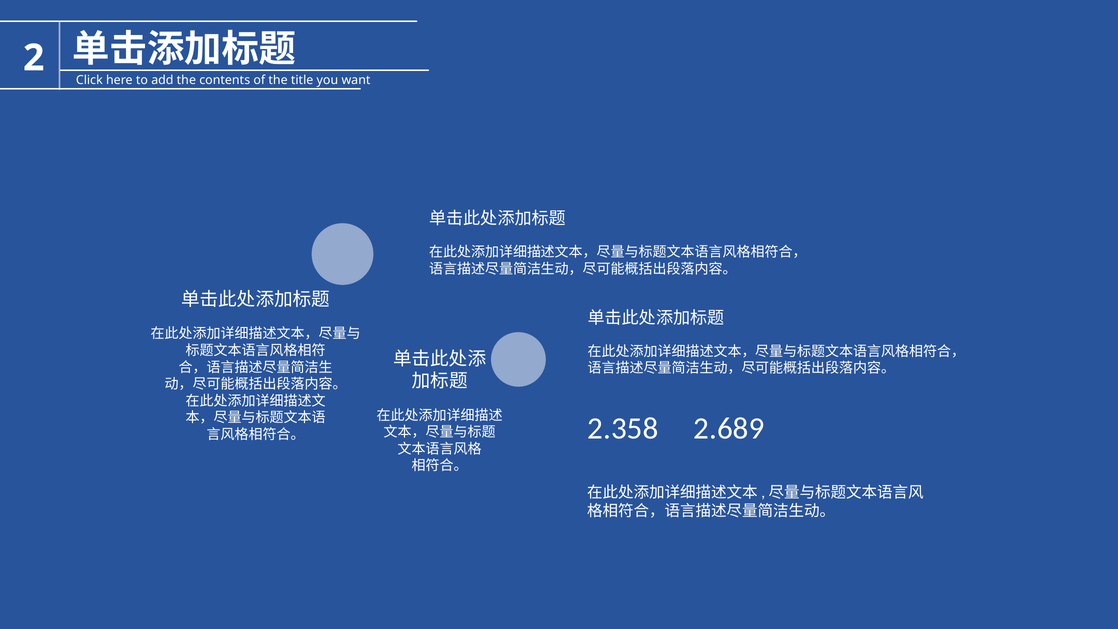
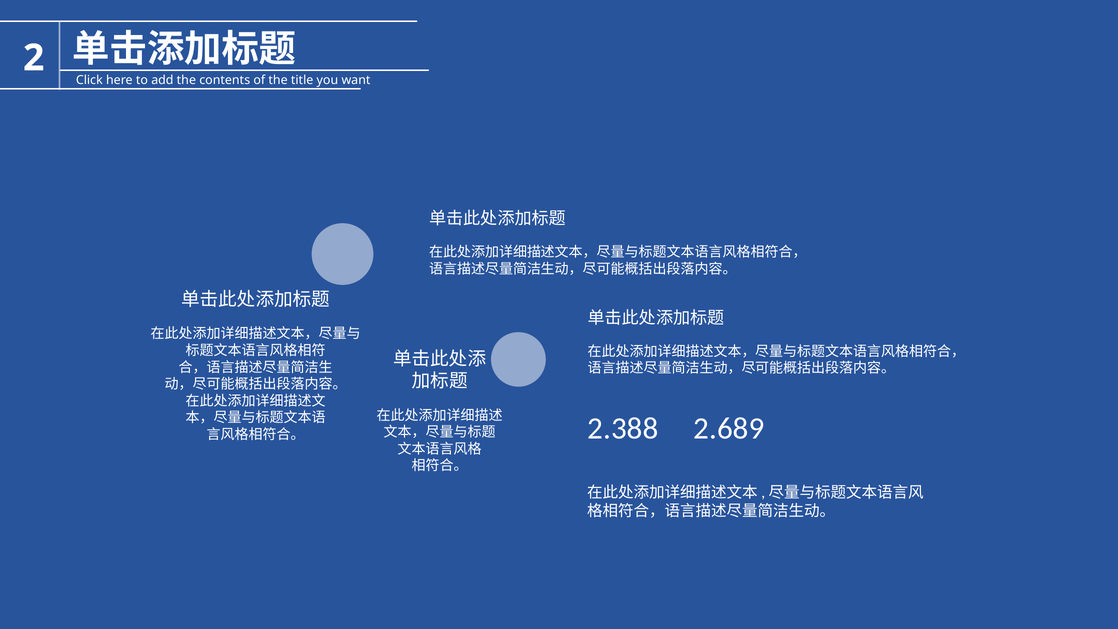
2.358: 2.358 -> 2.388 (623, 428)
